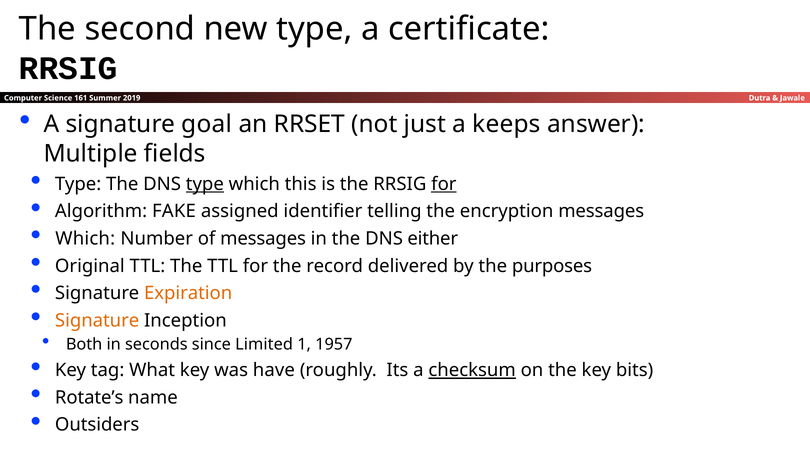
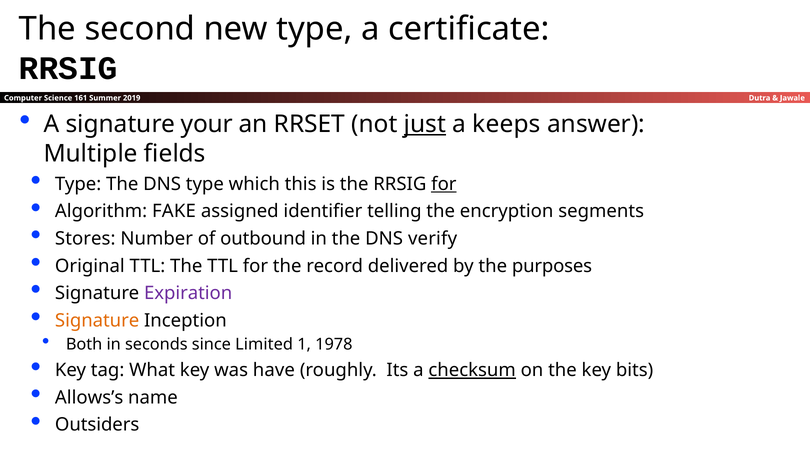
goal: goal -> your (207, 124)
just underline: none -> present (425, 124)
type underline: present -> none (205, 184)
encryption messages: messages -> segments (601, 212)
Which: Which -> Stores (85, 239)
of messages: messages -> outbound (263, 239)
either: either -> verify (433, 239)
Expiration colour: orange -> purple (188, 294)
1957: 1957 -> 1978 (334, 345)
Rotate’s: Rotate’s -> Allows’s (89, 398)
